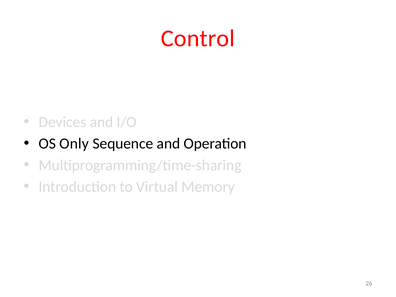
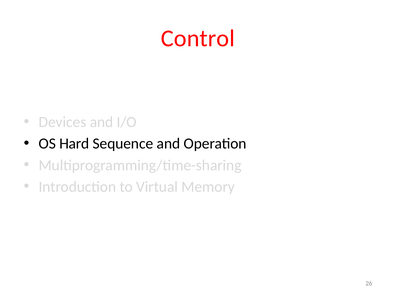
Only: Only -> Hard (74, 144)
